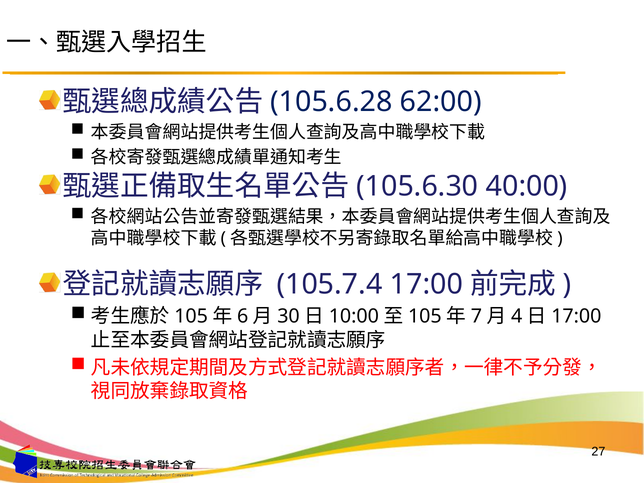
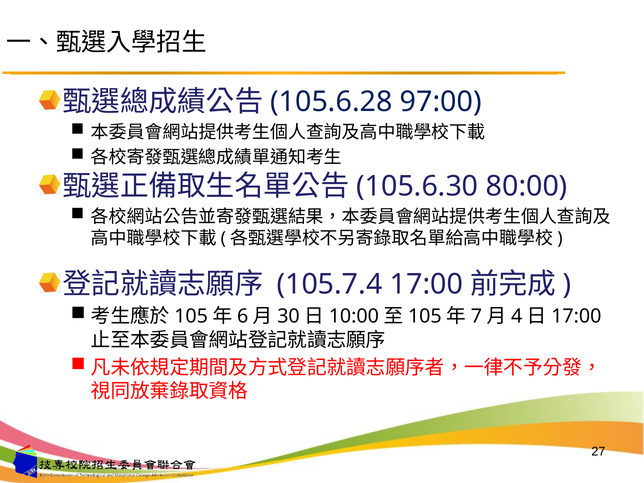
62:00: 62:00 -> 97:00 (441, 102)
40:00: 40:00 -> 80:00 (527, 186)
